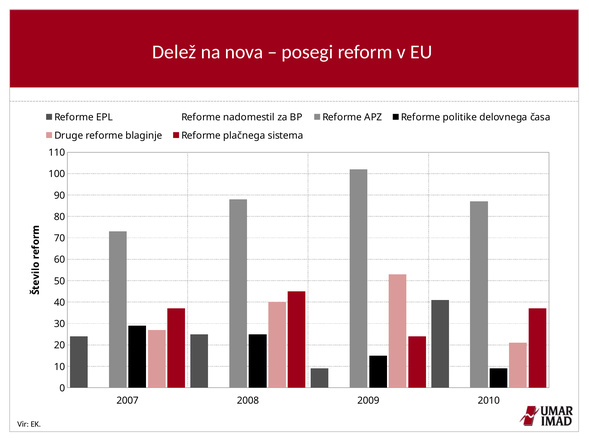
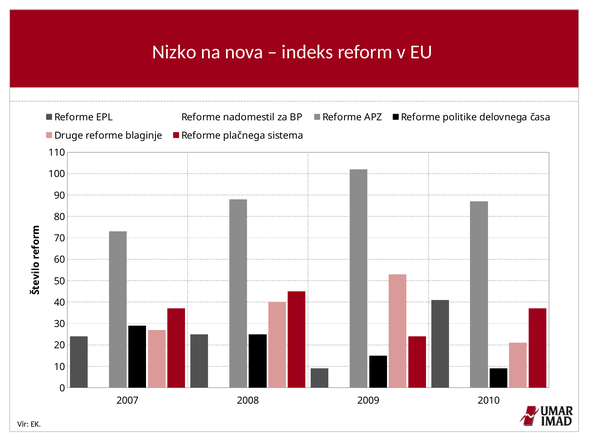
Delež: Delež -> Nizko (174, 52)
posegi: posegi -> indeks (307, 52)
